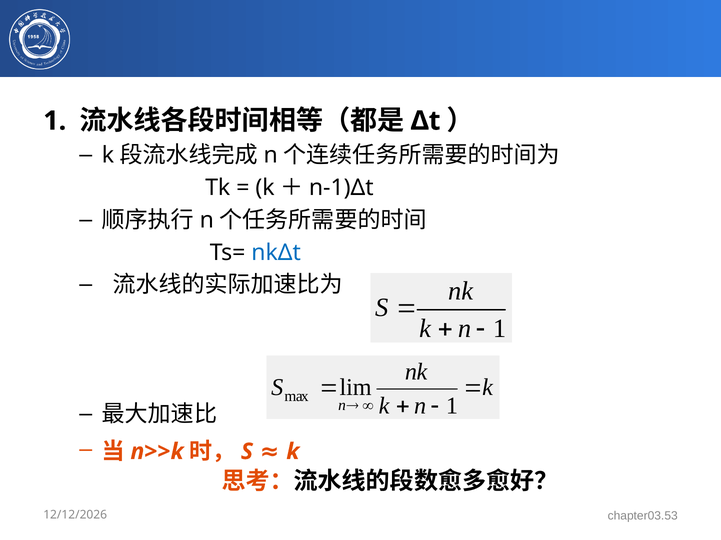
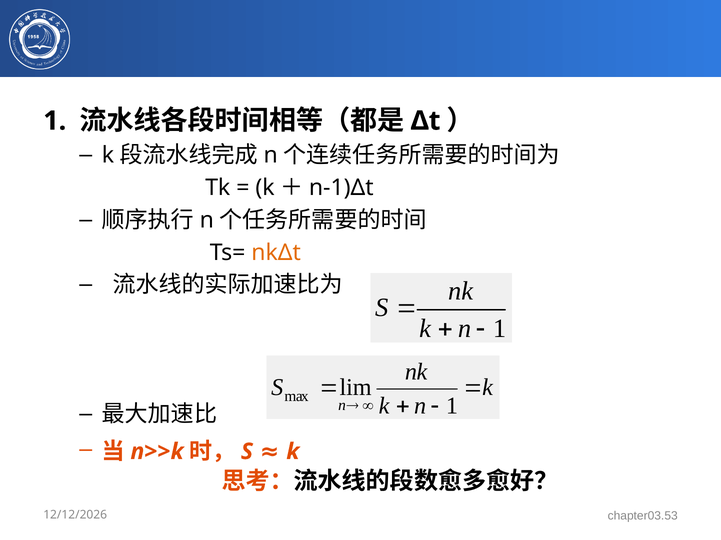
nkΔt colour: blue -> orange (276, 253)
